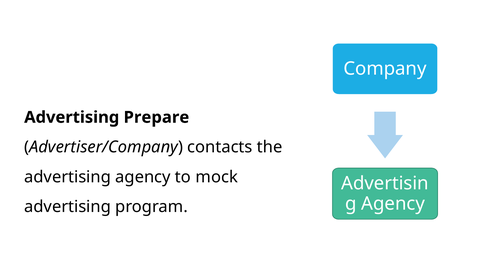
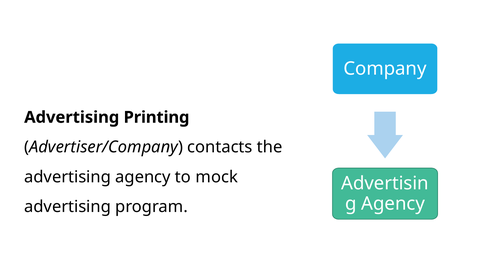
Prepare: Prepare -> Printing (157, 117)
